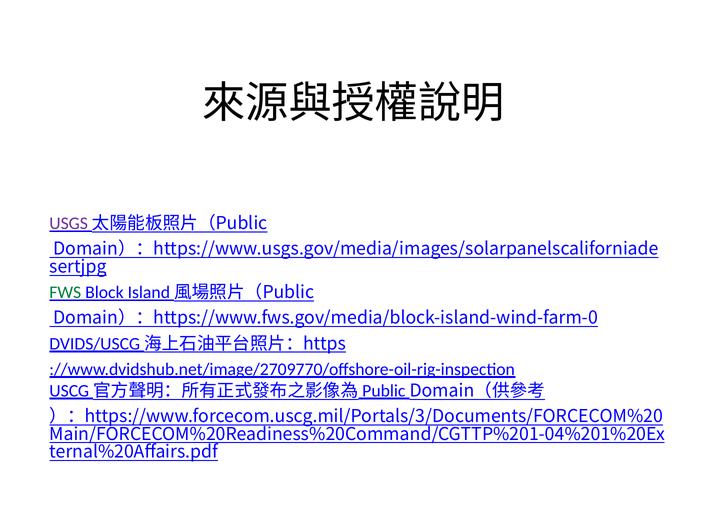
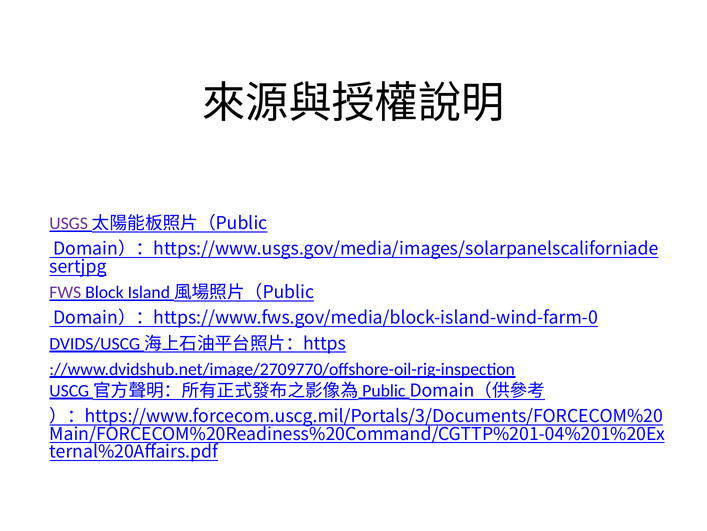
FWS colour: green -> purple (65, 292)
